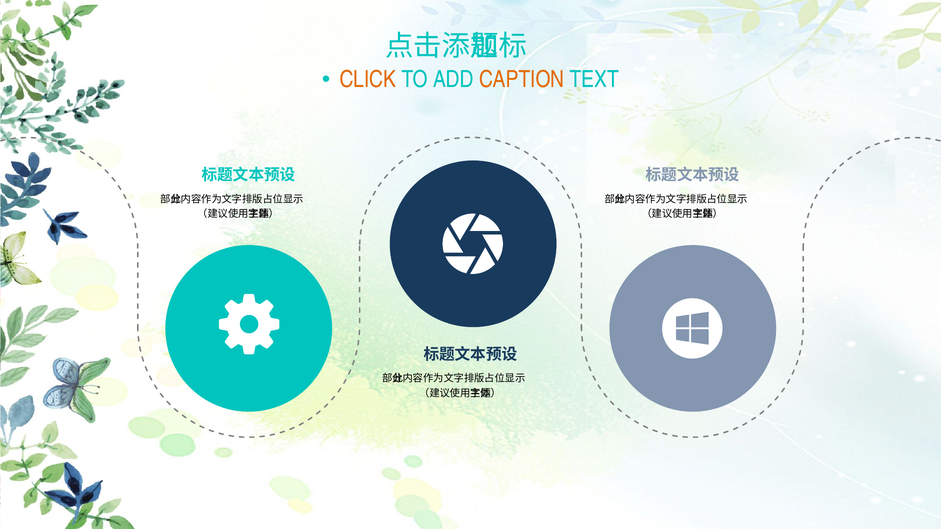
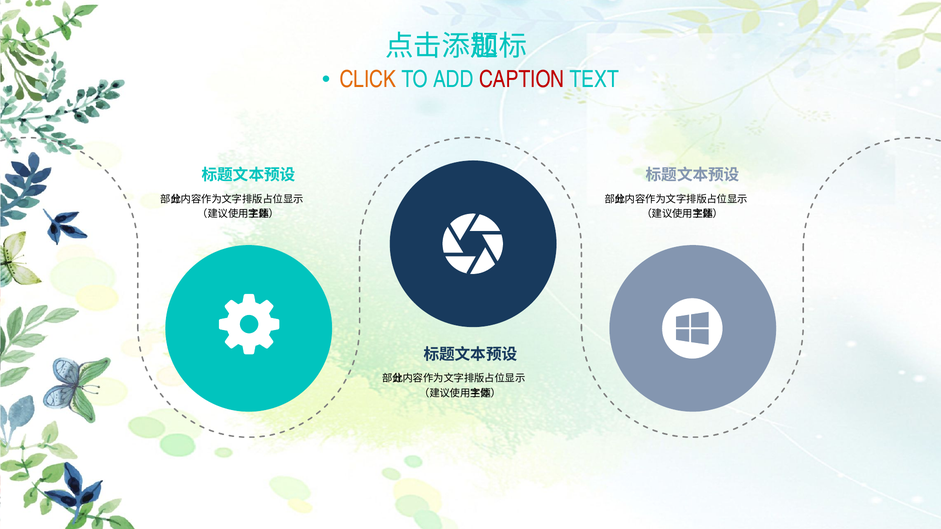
CAPTION colour: orange -> red (522, 80)
